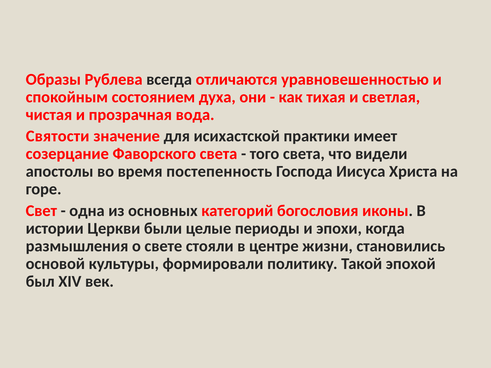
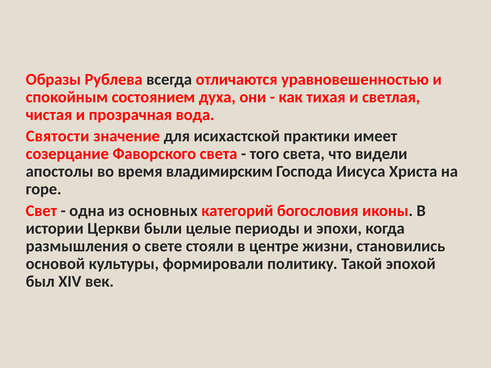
постепенность: постепенность -> владимирским (219, 172)
